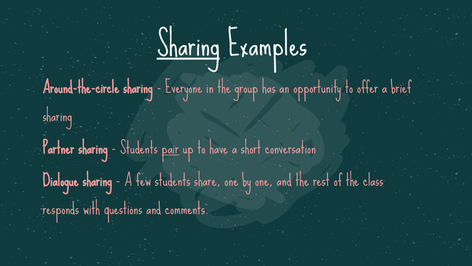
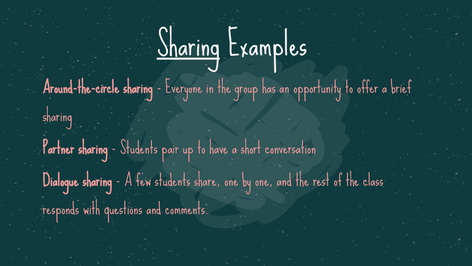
pair underline: present -> none (170, 148)
